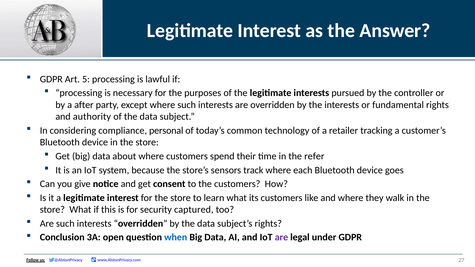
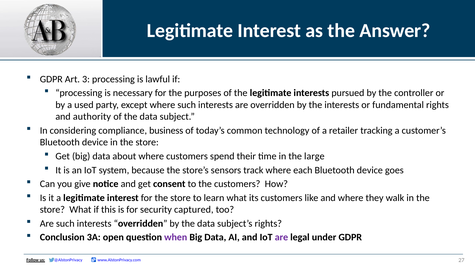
5: 5 -> 3 (86, 79)
after: after -> used (84, 105)
personal: personal -> business (166, 131)
refer: refer -> large (314, 156)
when colour: blue -> purple (176, 238)
